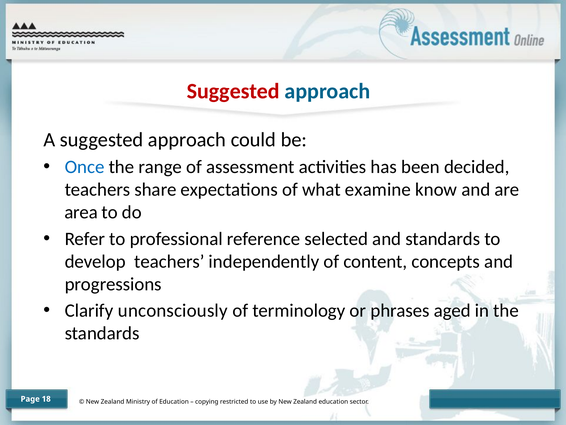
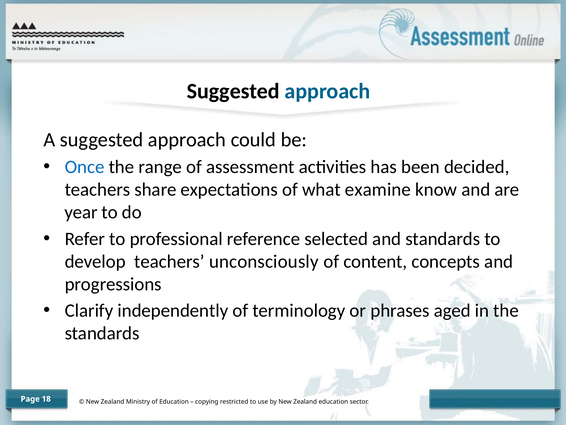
Suggested colour: red -> black (233, 91)
area: area -> year (81, 212)
independently: independently -> unconsciously (264, 261)
unconsciously: unconsciously -> independently (173, 310)
